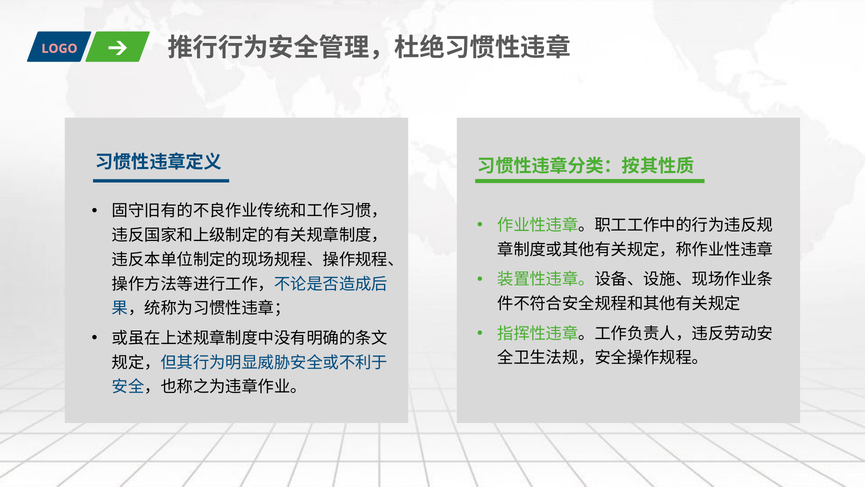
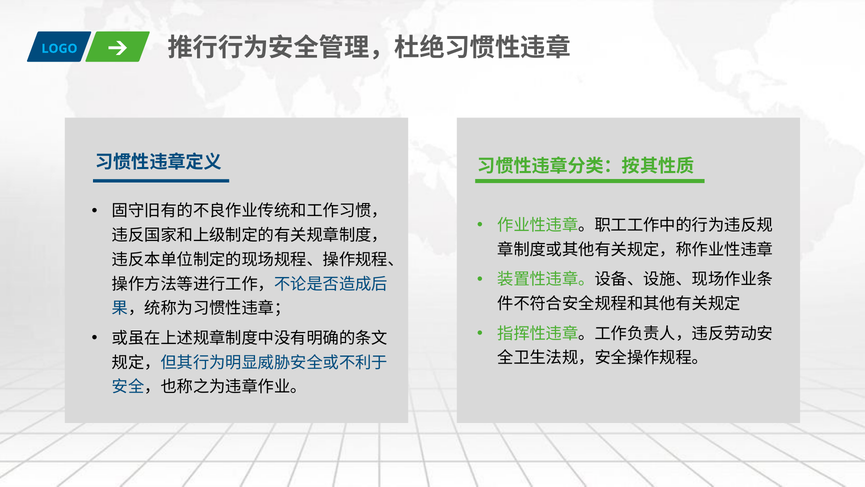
LOGO colour: pink -> light blue (59, 49)
